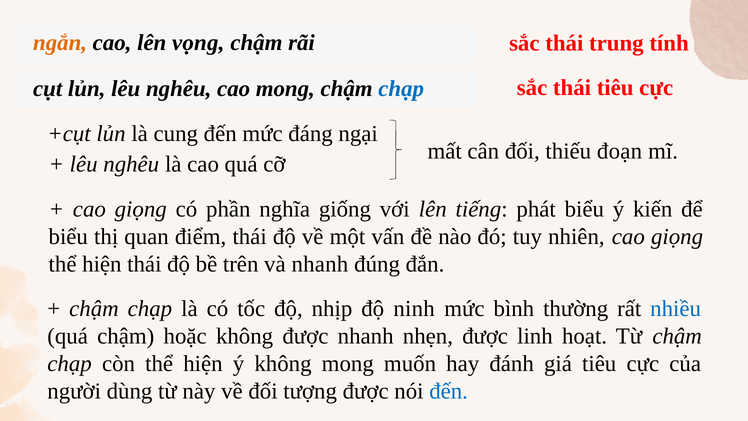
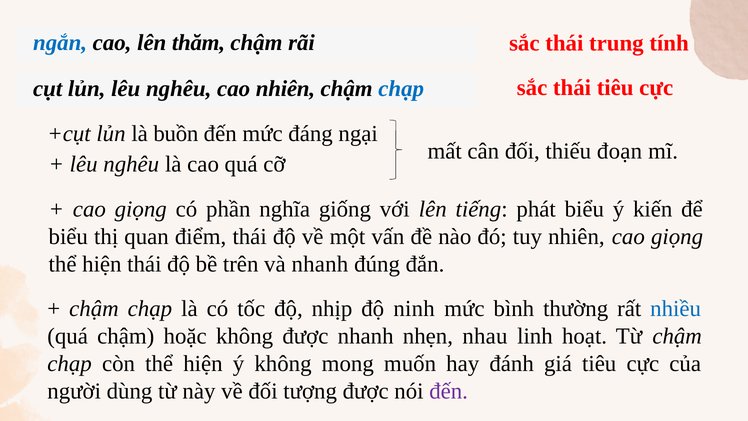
ngắn colour: orange -> blue (60, 43)
vọng: vọng -> thăm (198, 43)
cao mong: mong -> nhiên (285, 89)
cung: cung -> buồn (176, 133)
nhẹn được: được -> nhau (485, 336)
đến colour: blue -> purple (449, 391)
